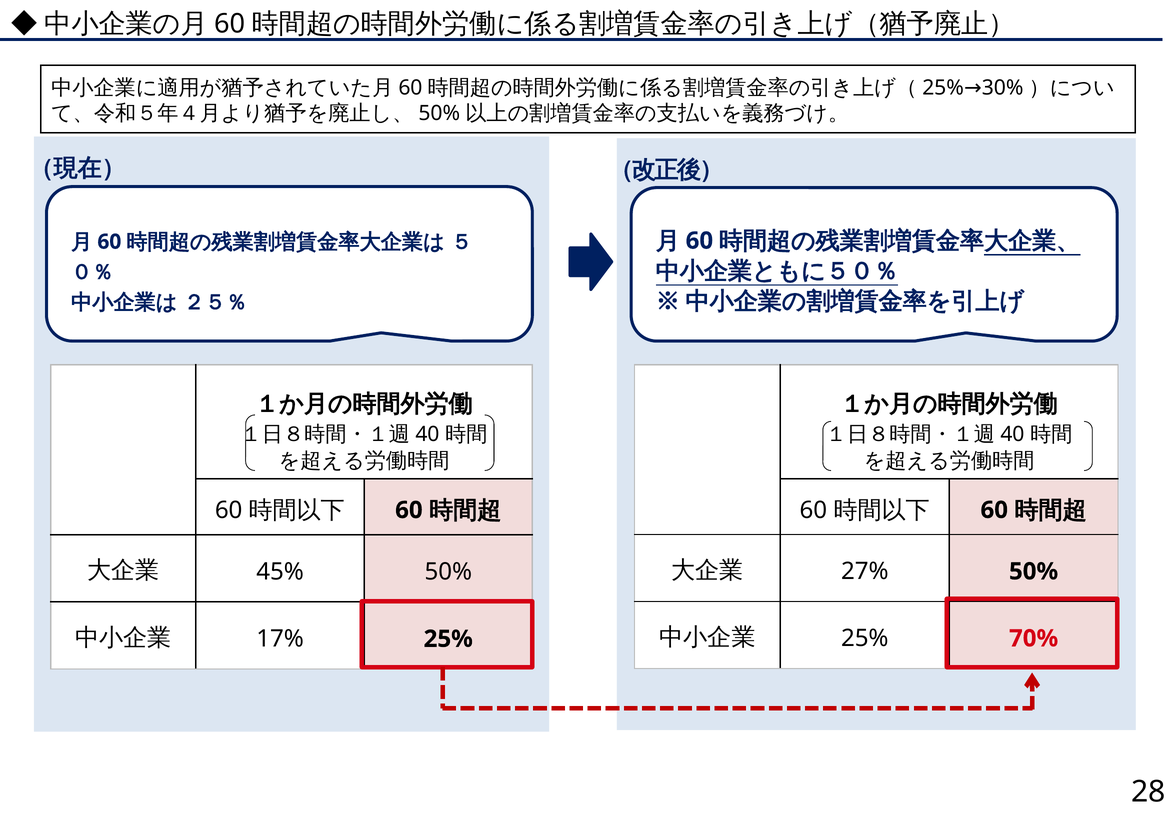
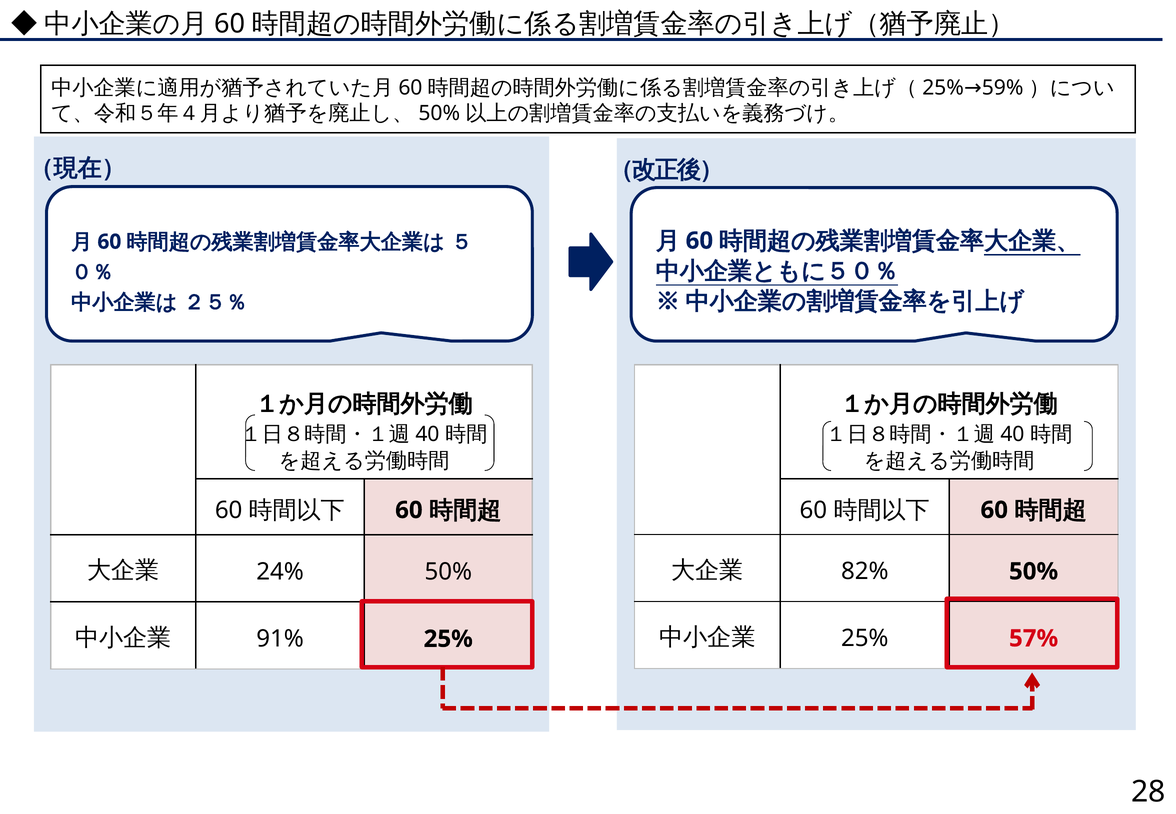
30%: 30% -> 59% (1003, 88)
27%: 27% -> 82% (865, 572)
45%: 45% -> 24% (280, 572)
70%: 70% -> 57% (1034, 639)
17%: 17% -> 91% (280, 639)
